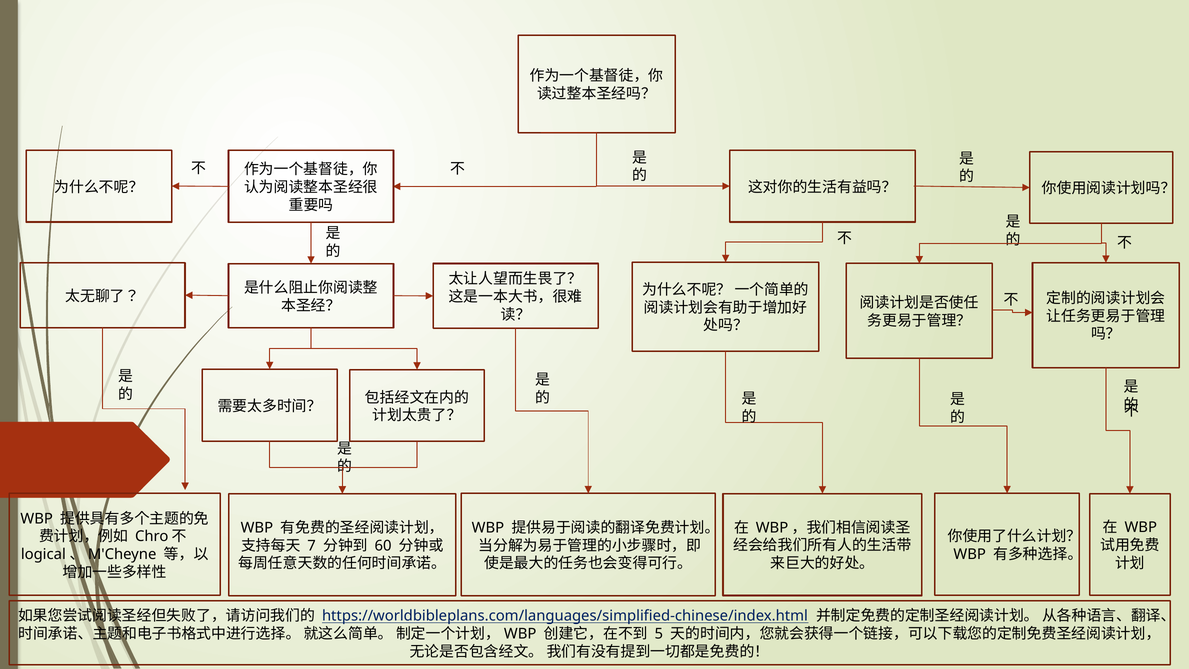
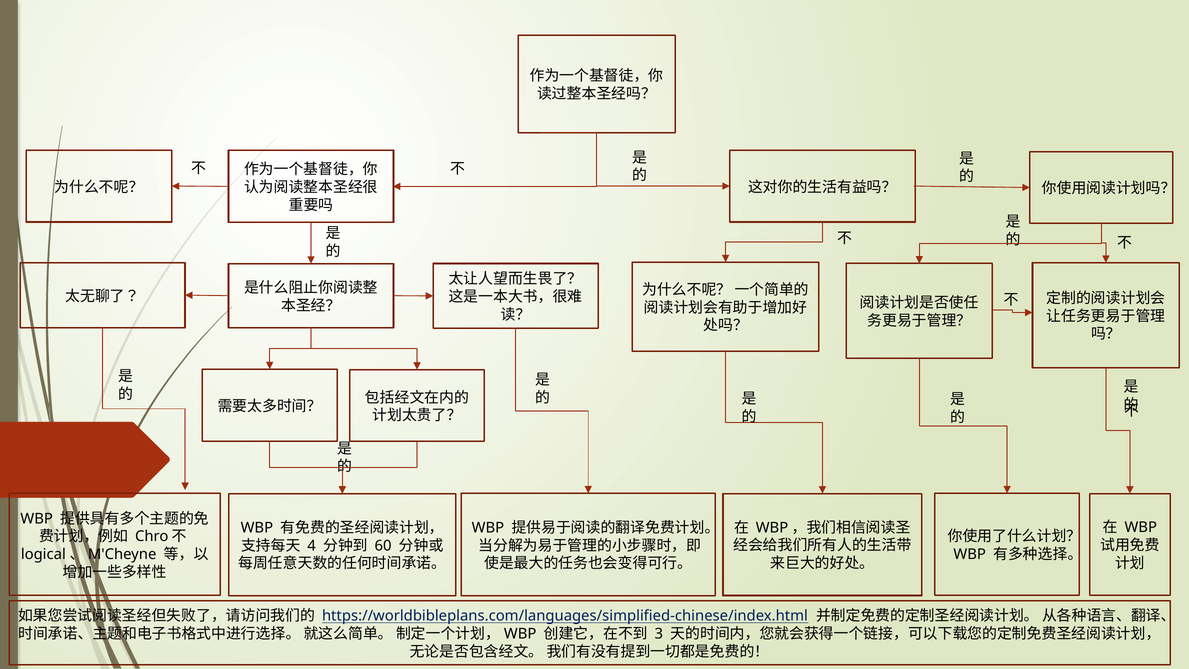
7: 7 -> 4 (312, 546)
5: 5 -> 3 (659, 634)
